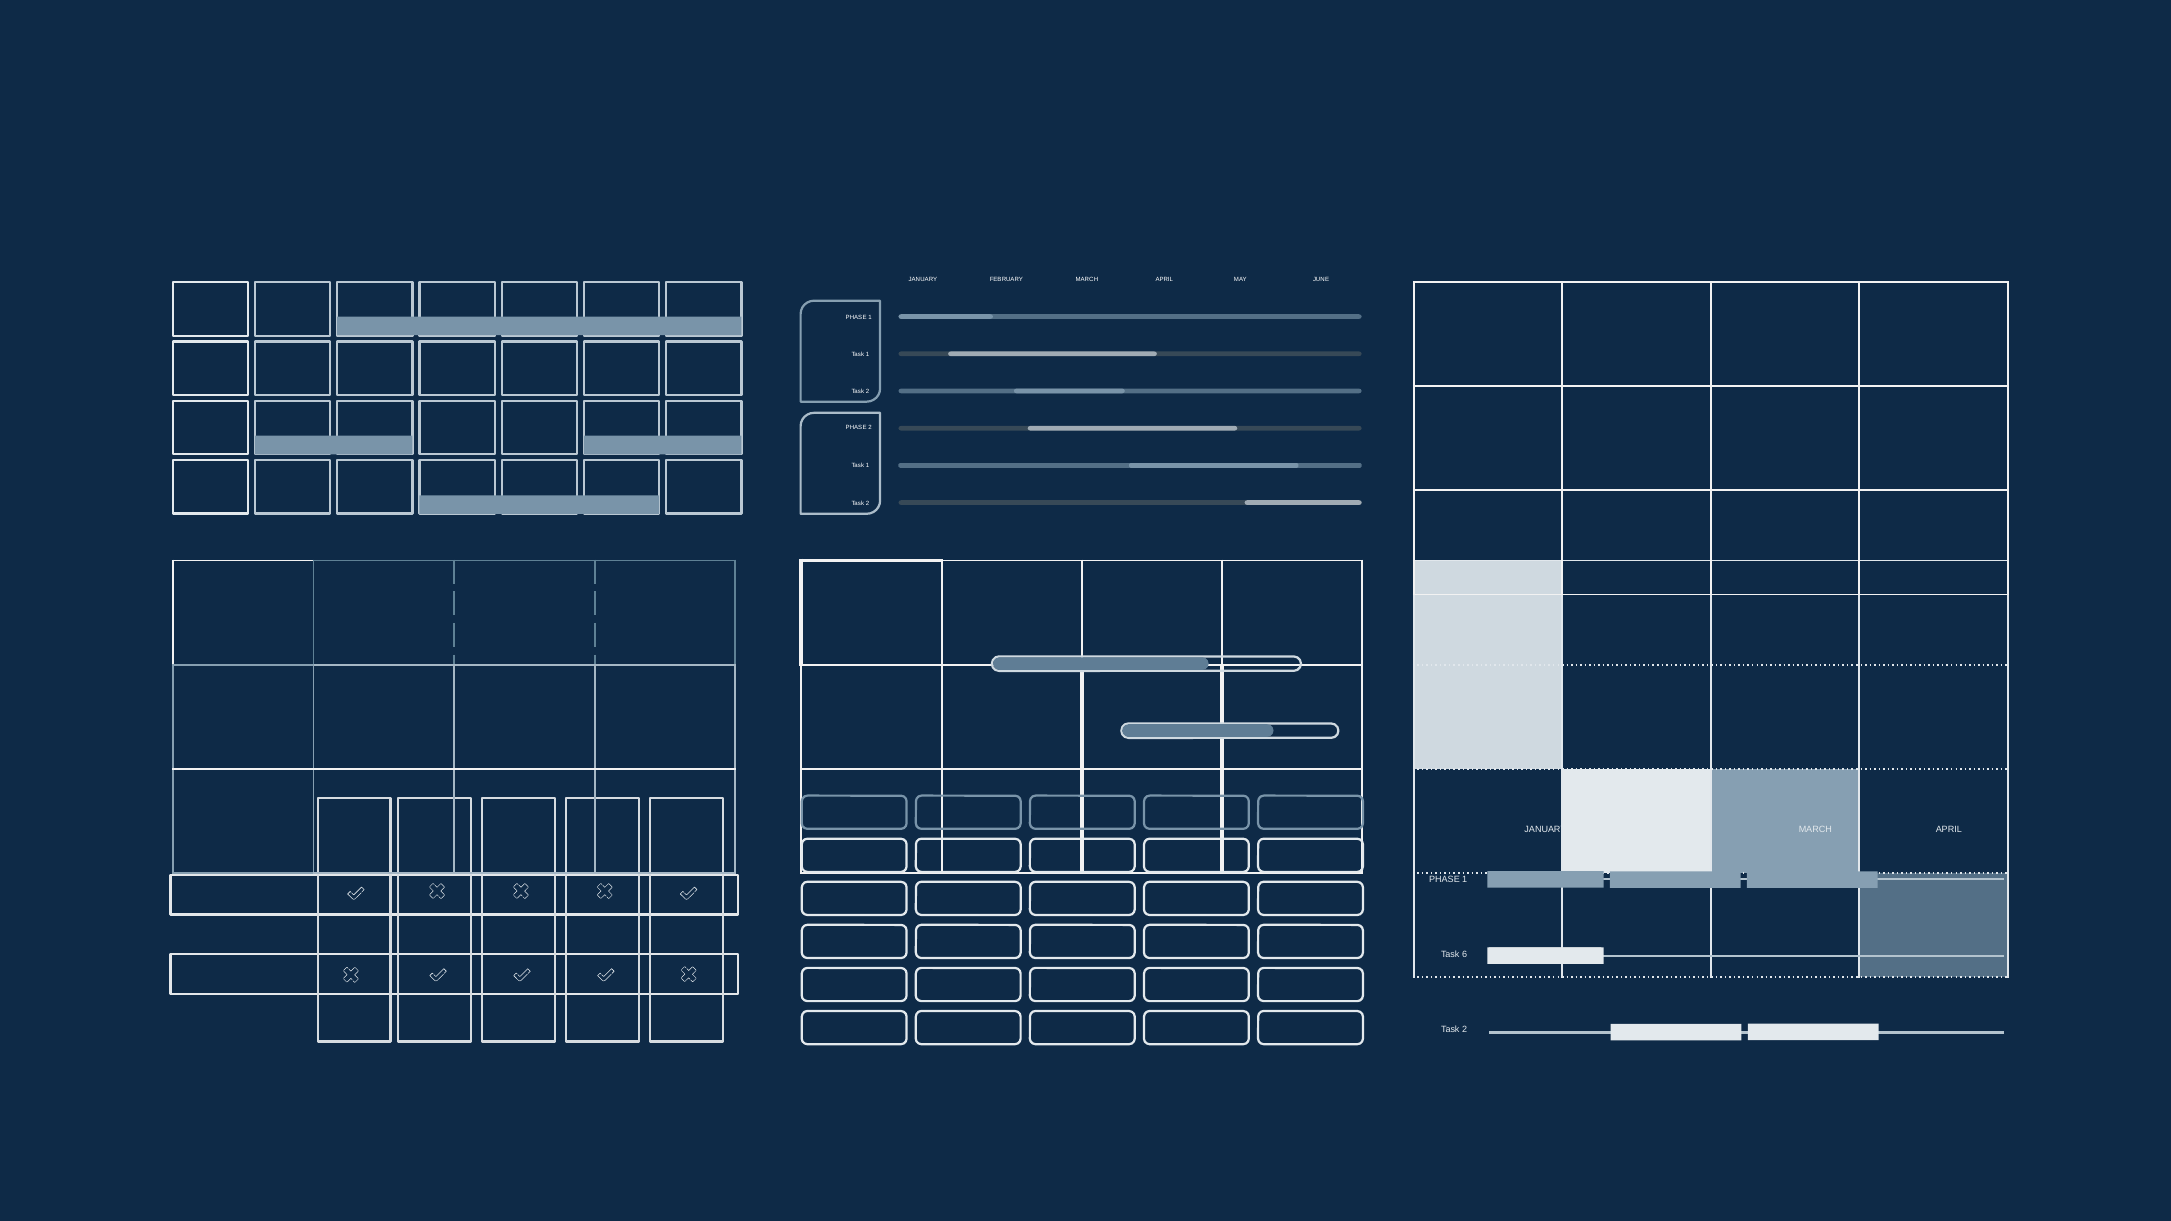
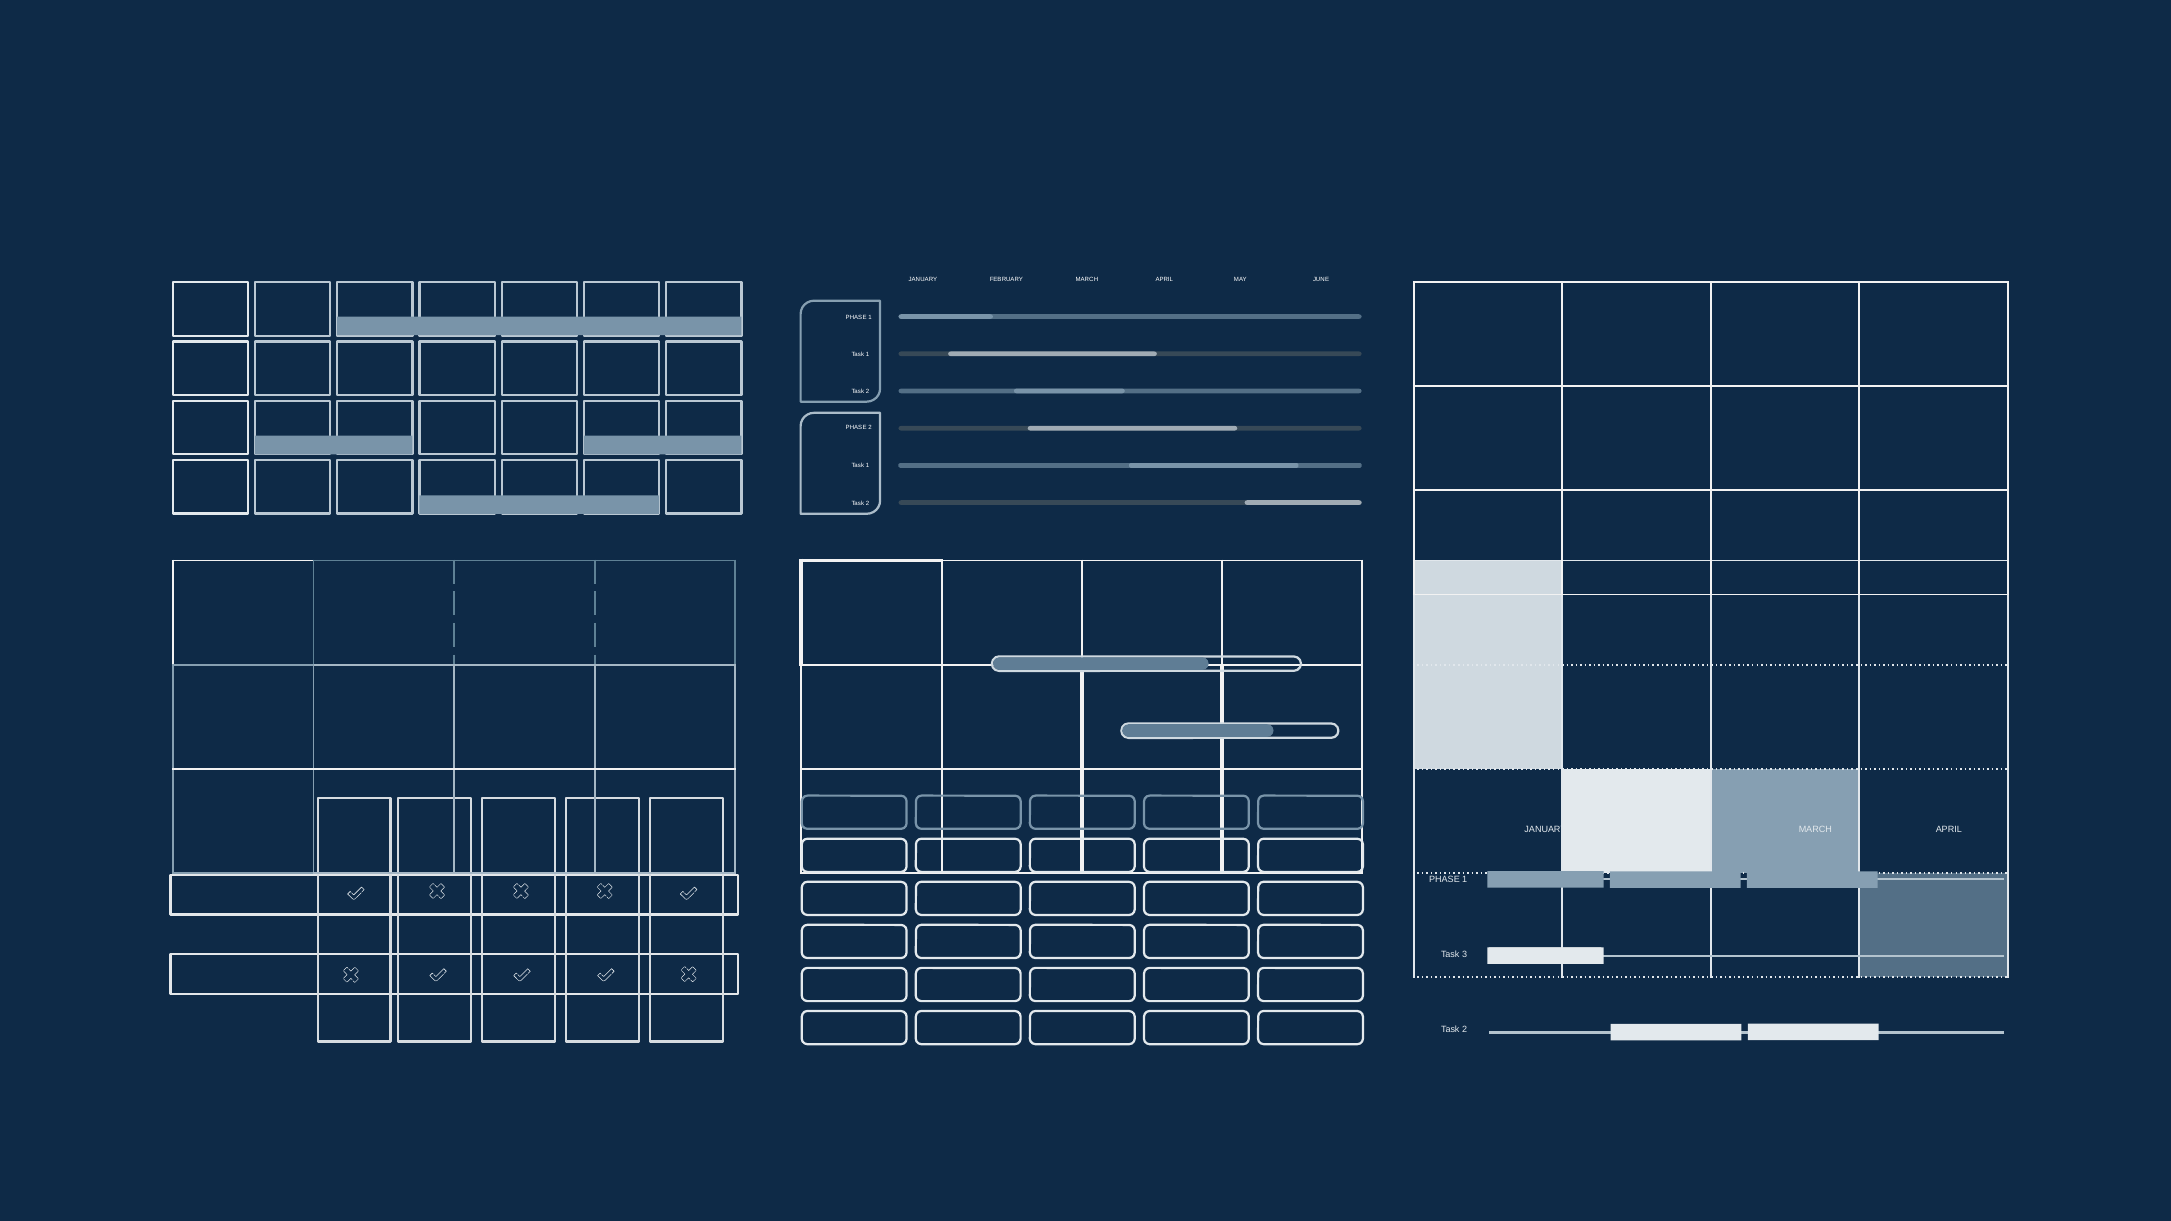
6: 6 -> 3 (1465, 955)
